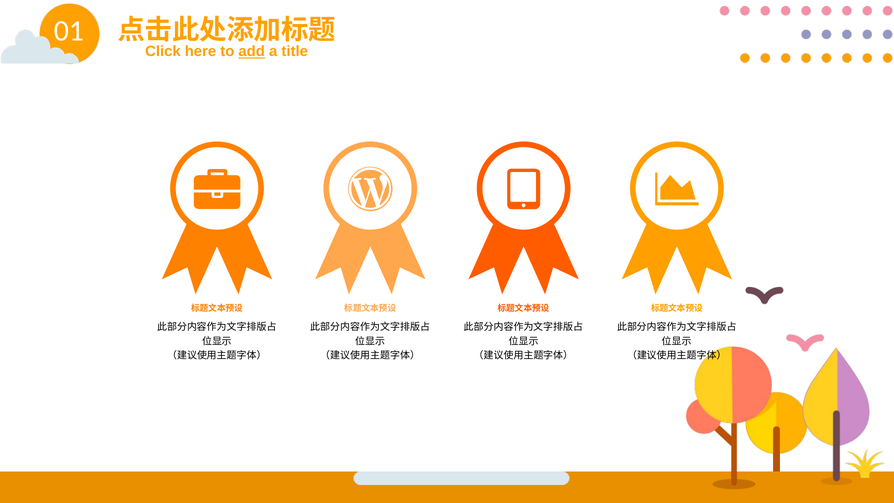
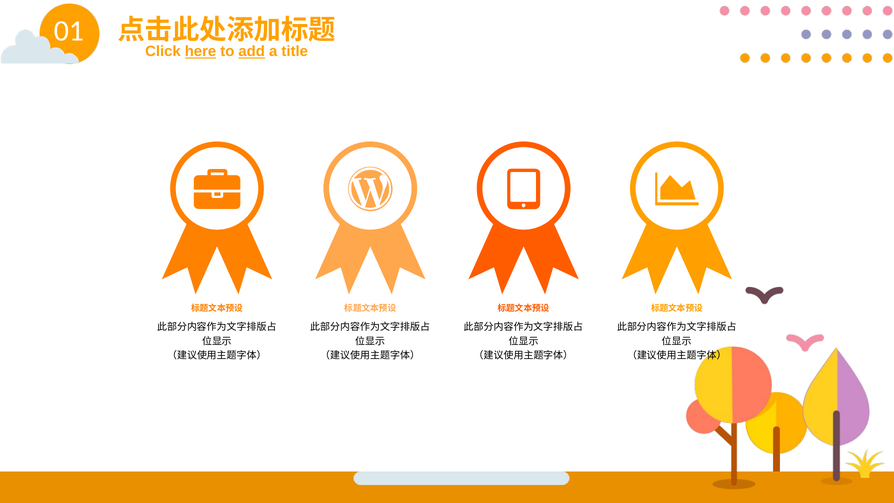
here underline: none -> present (201, 51)
